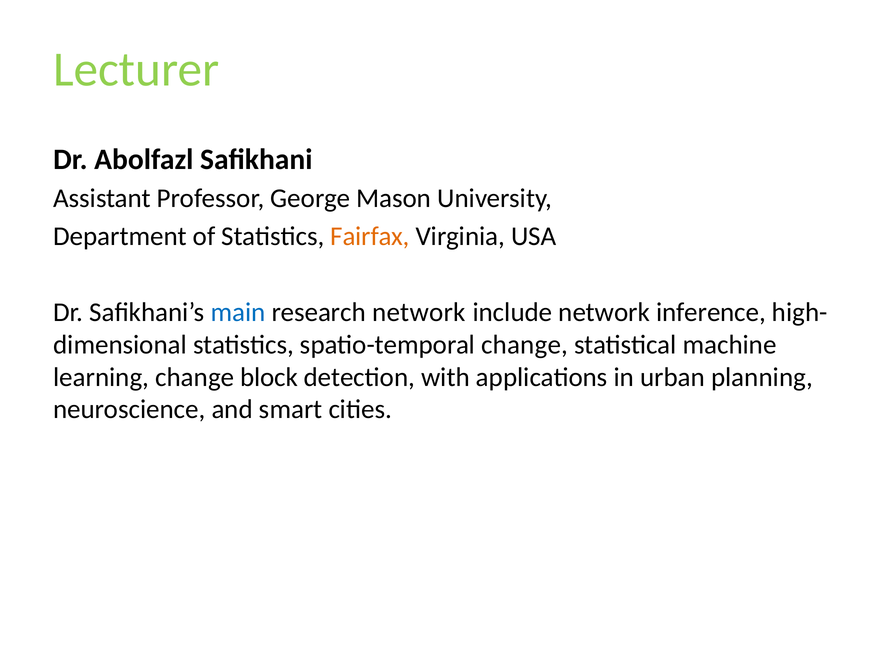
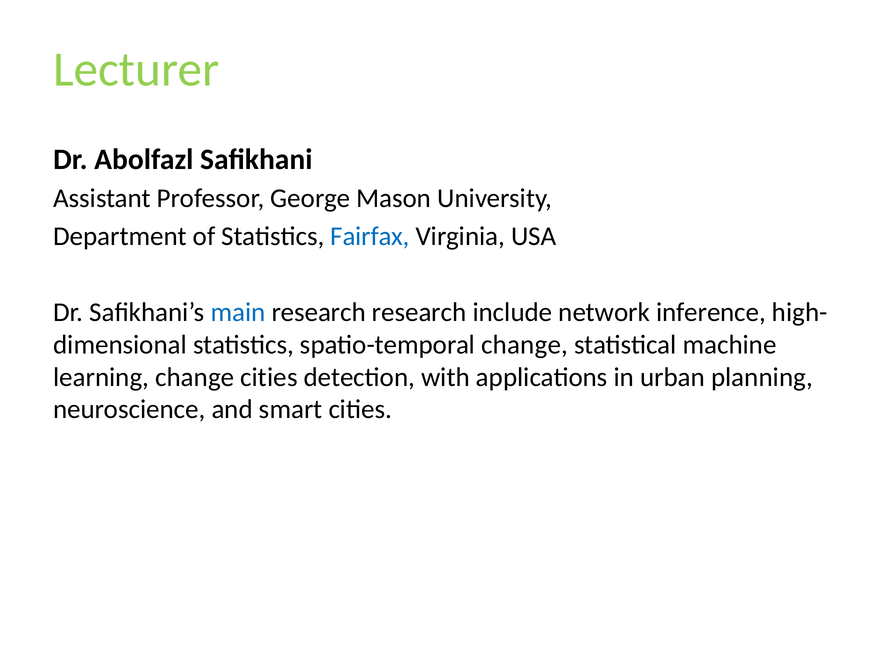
Fairfax colour: orange -> blue (370, 236)
research network: network -> research (419, 312)
change block: block -> cities (269, 377)
